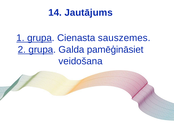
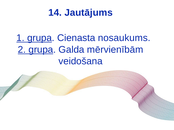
sauszemes: sauszemes -> nosaukums (124, 38)
pamēģināsiet: pamēģināsiet -> mērvienībām (115, 50)
